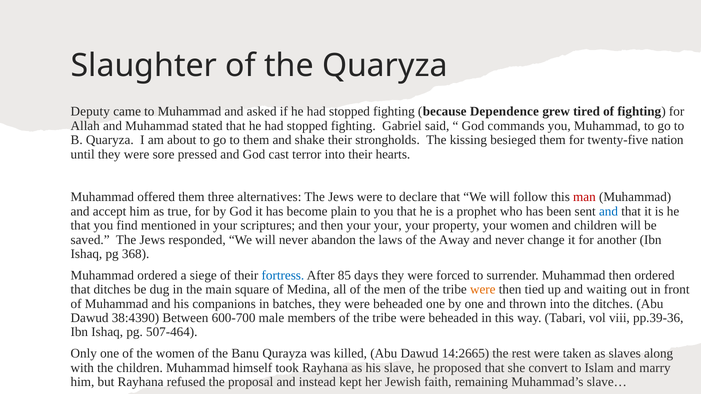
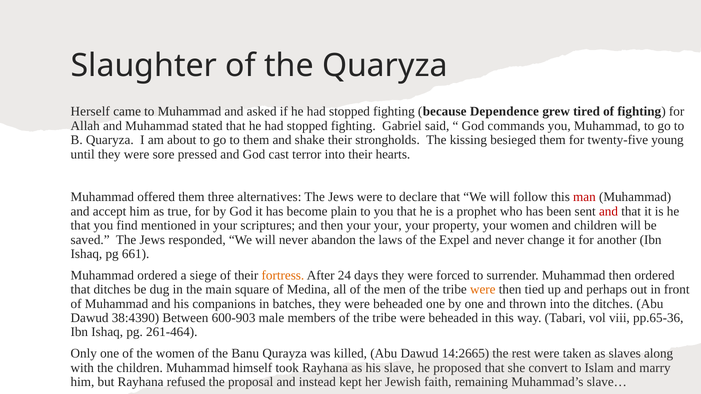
Deputy: Deputy -> Herself (90, 112)
nation: nation -> young (667, 140)
and colour: blue -> red (609, 212)
Away: Away -> Expel (454, 240)
368: 368 -> 661 (136, 254)
fortress colour: blue -> orange (283, 276)
85: 85 -> 24 (344, 276)
waiting: waiting -> perhaps (607, 290)
600-700: 600-700 -> 600-903 (234, 318)
pp.39-36: pp.39-36 -> pp.65-36 (658, 318)
507-464: 507-464 -> 261-464 (172, 332)
